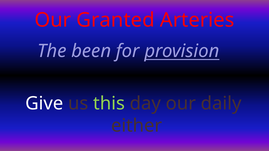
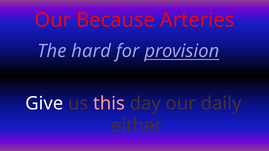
Granted: Granted -> Because (116, 20)
been: been -> hard (91, 51)
this colour: light green -> pink (109, 104)
